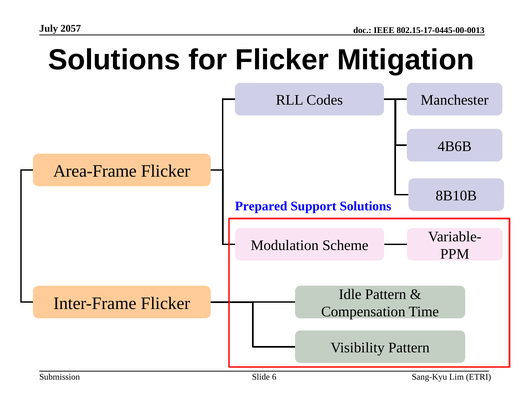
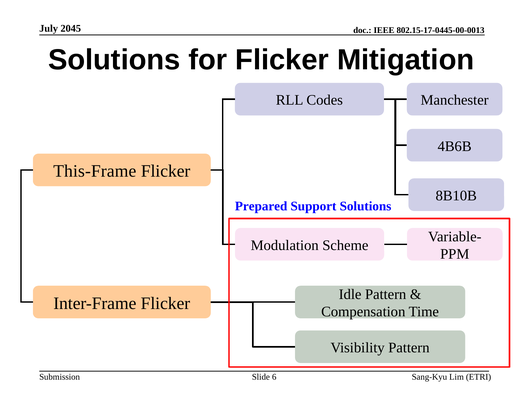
2057: 2057 -> 2045 (71, 29)
Area-Frame: Area-Frame -> This-Frame (95, 171)
